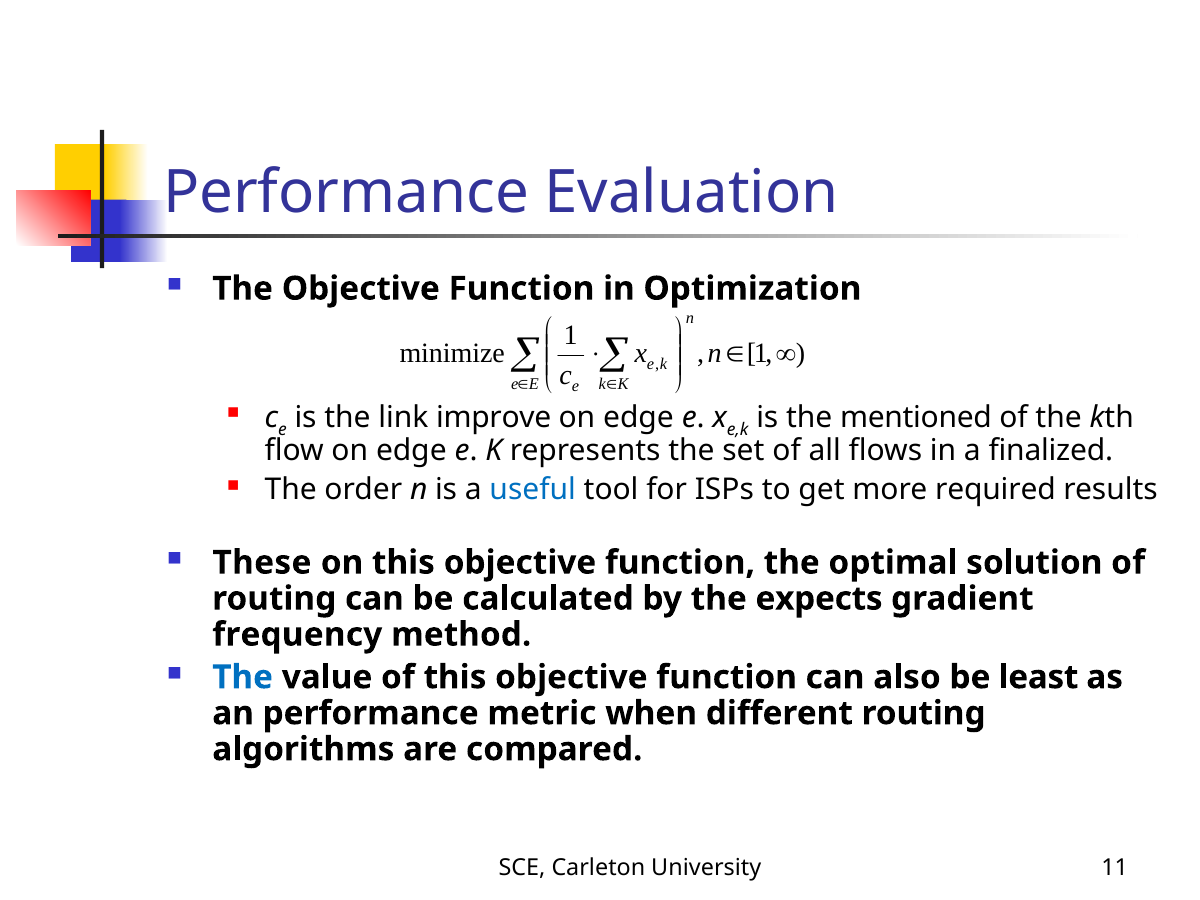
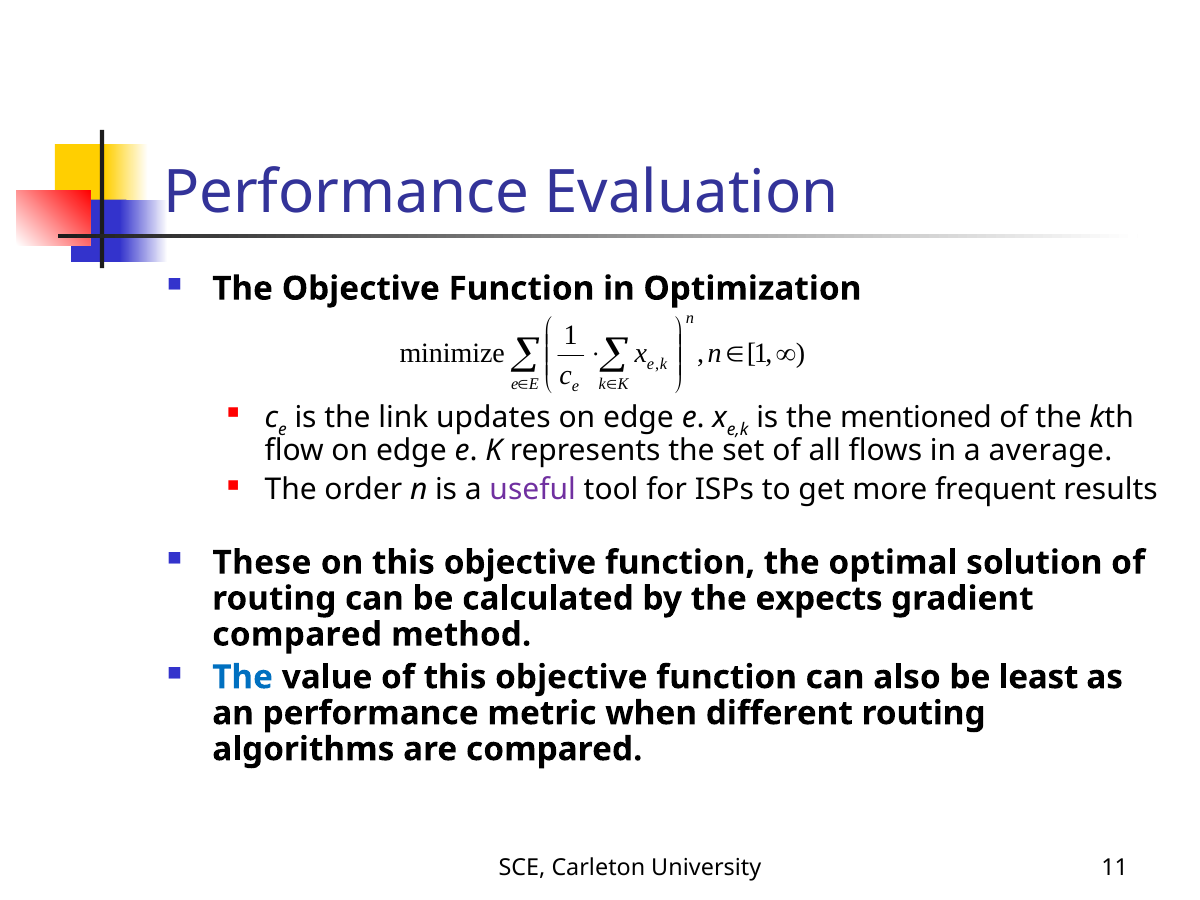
improve: improve -> updates (493, 418)
finalized: finalized -> average (1051, 451)
useful colour: blue -> purple (533, 489)
required: required -> frequent (995, 489)
frequency: frequency -> compared (297, 635)
